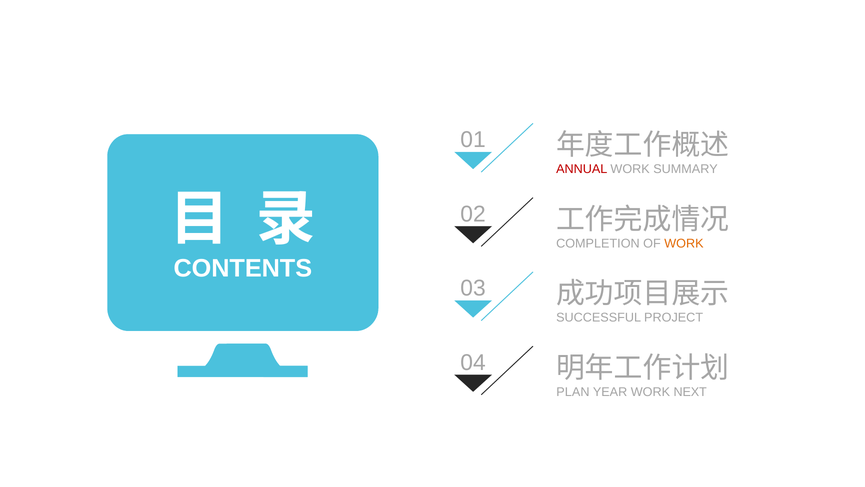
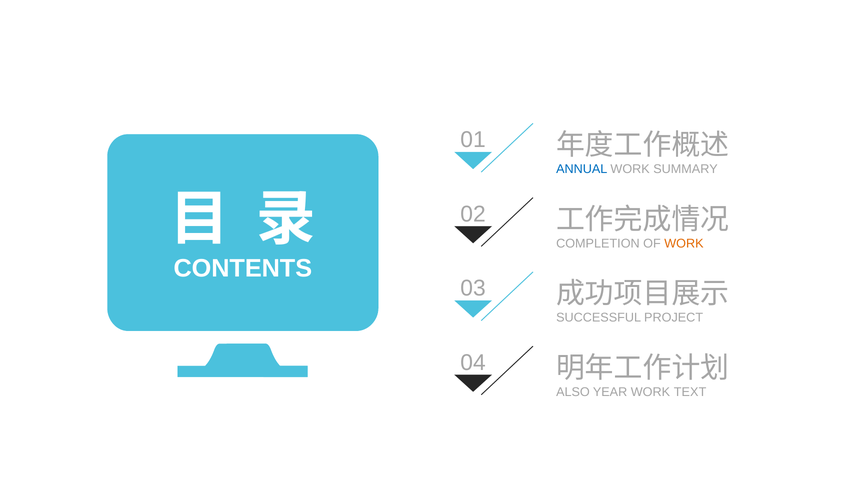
ANNUAL colour: red -> blue (582, 169)
PLAN: PLAN -> ALSO (573, 392)
NEXT: NEXT -> TEXT (690, 392)
